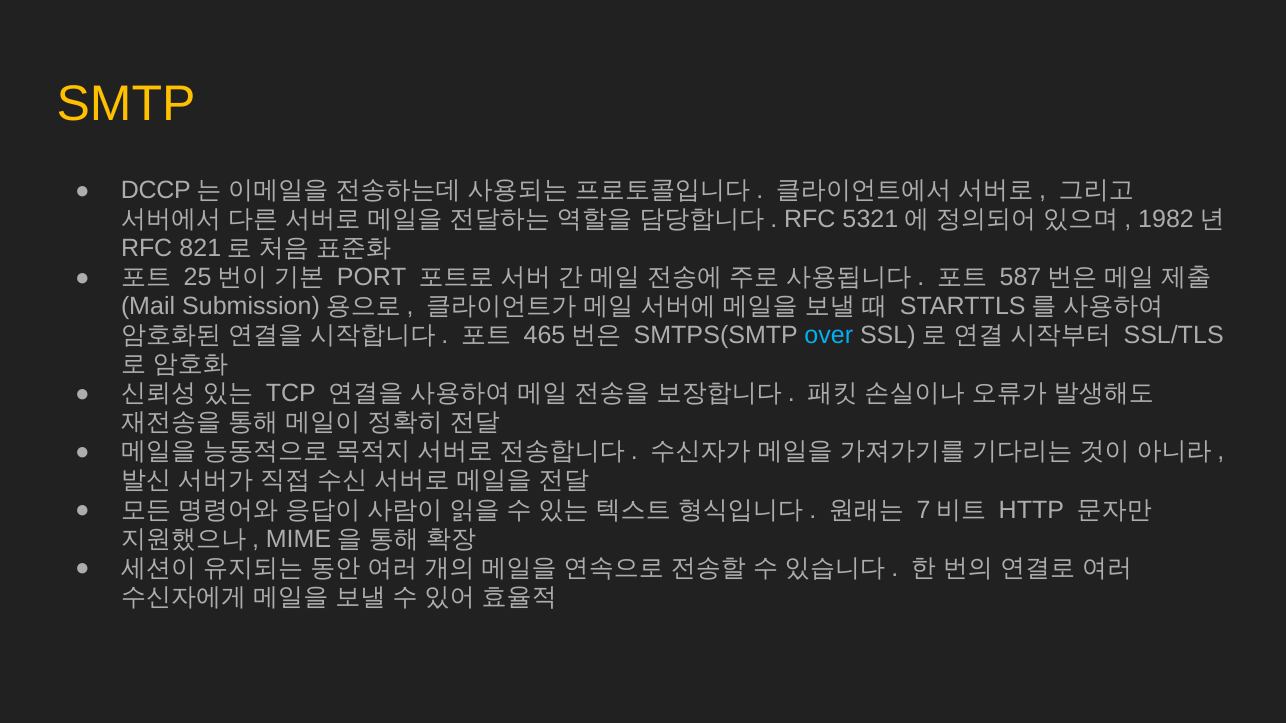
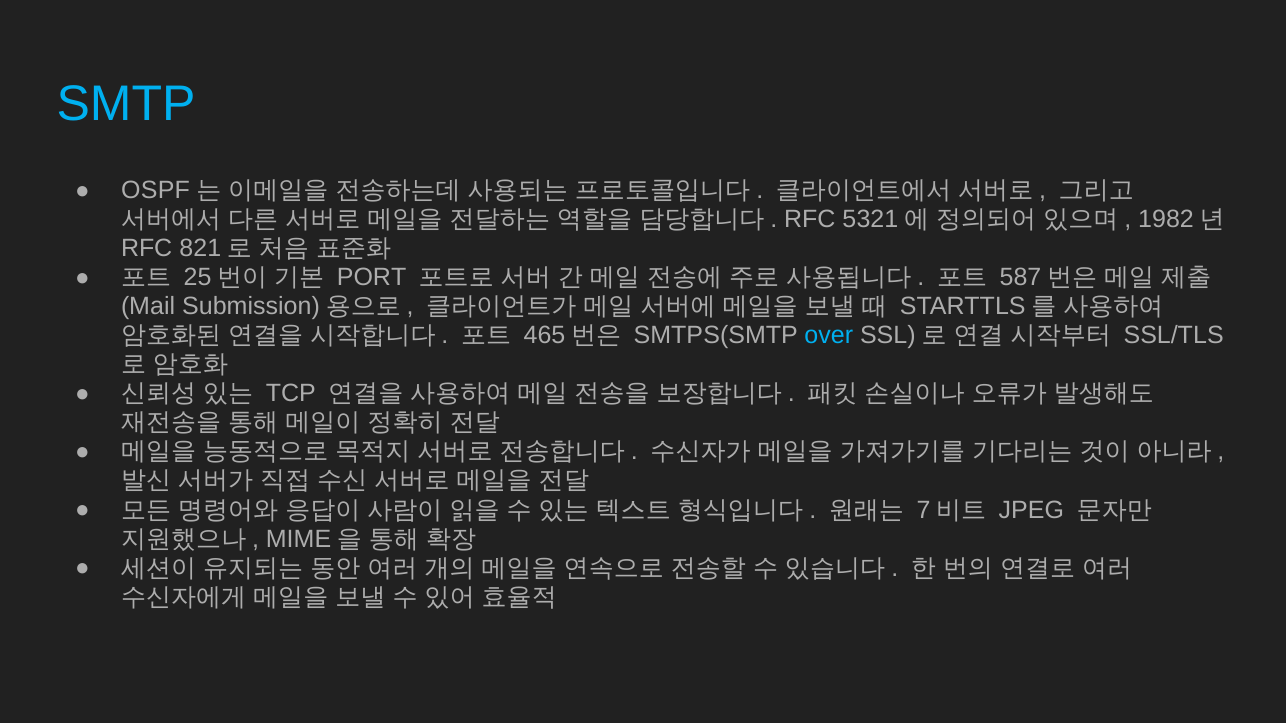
SMTP colour: yellow -> light blue (126, 104)
DCCP: DCCP -> OSPF (156, 190)
HTTP: HTTP -> JPEG (1031, 510)
